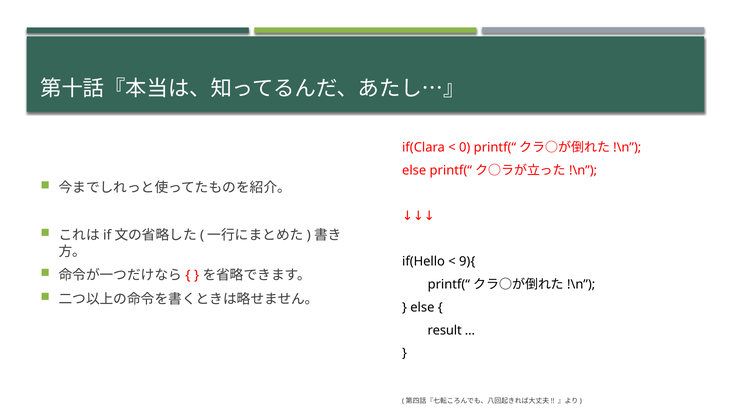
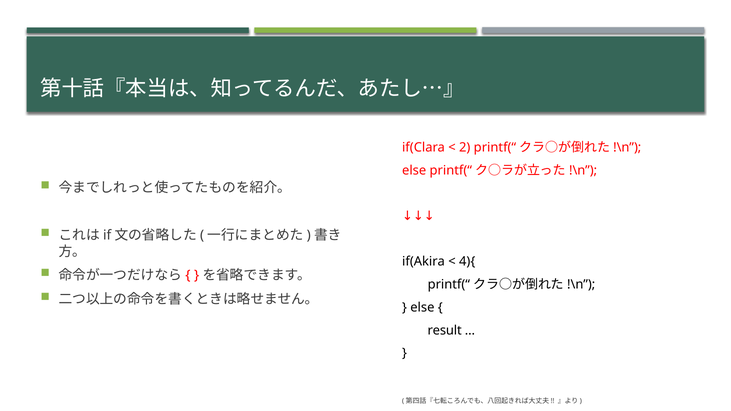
0: 0 -> 2 (465, 148)
if(Hello: if(Hello -> if(Akira (423, 262)
9){: 9){ -> 4){ (467, 262)
